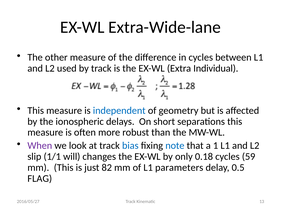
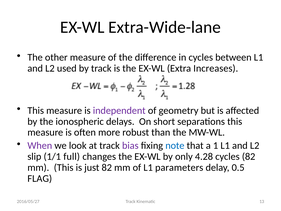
Individual: Individual -> Increases (216, 68)
independent colour: blue -> purple (119, 110)
bias colour: blue -> purple (130, 145)
will: will -> full (72, 156)
0.18: 0.18 -> 4.28 (204, 156)
cycles 59: 59 -> 82 (249, 156)
